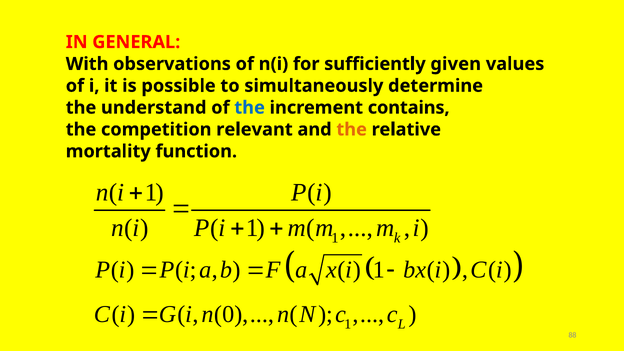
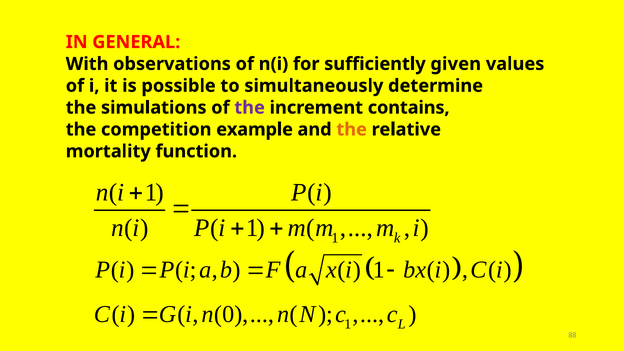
understand: understand -> simulations (154, 108)
the colour: blue -> purple (250, 108)
relevant: relevant -> example (255, 129)
